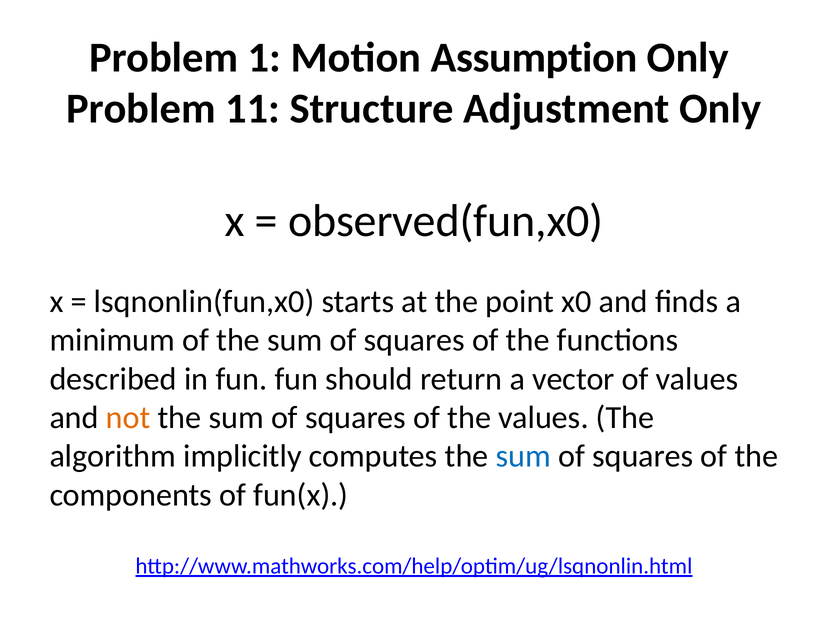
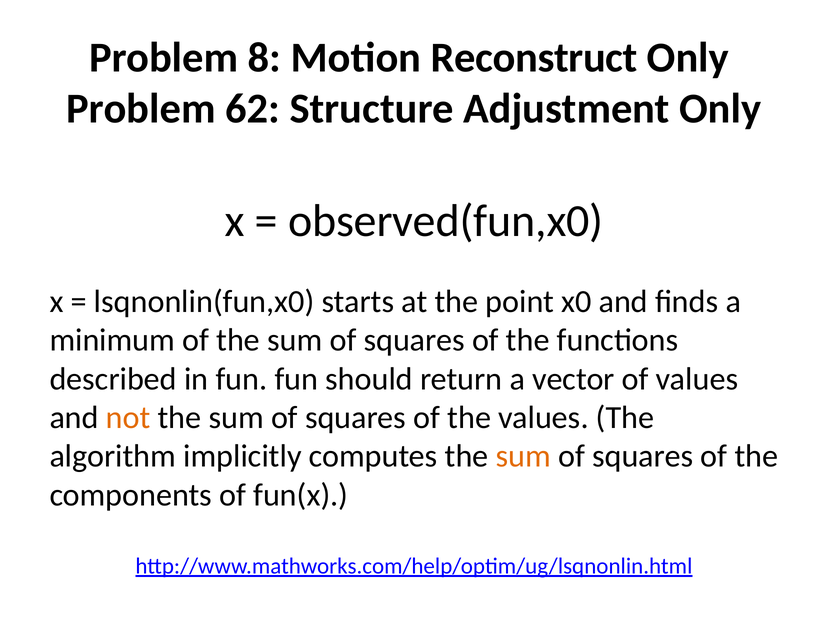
1: 1 -> 8 (265, 57)
Assumption: Assumption -> Reconstruct (534, 57)
11: 11 -> 62 (253, 109)
sum colour: blue -> orange (523, 456)
